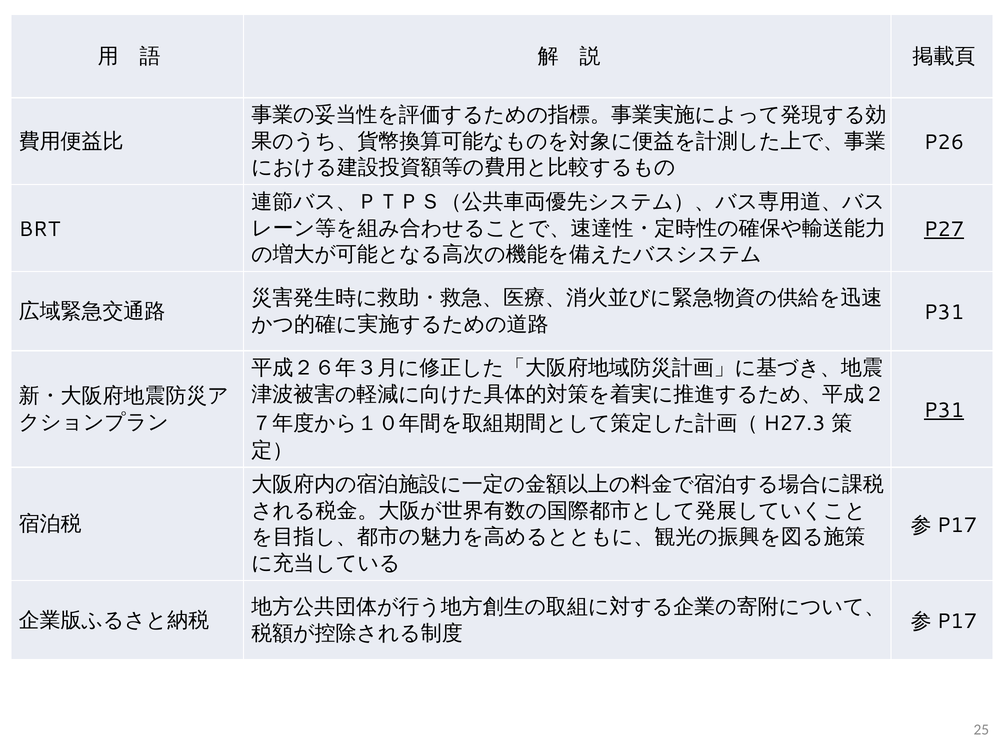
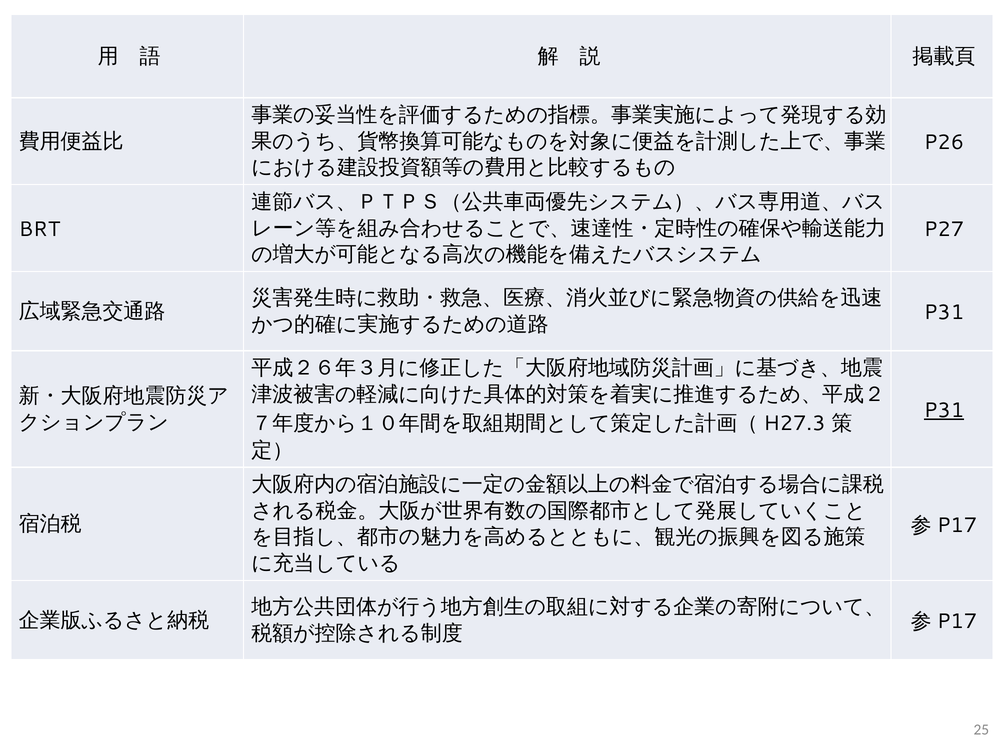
P27 underline: present -> none (944, 229)
